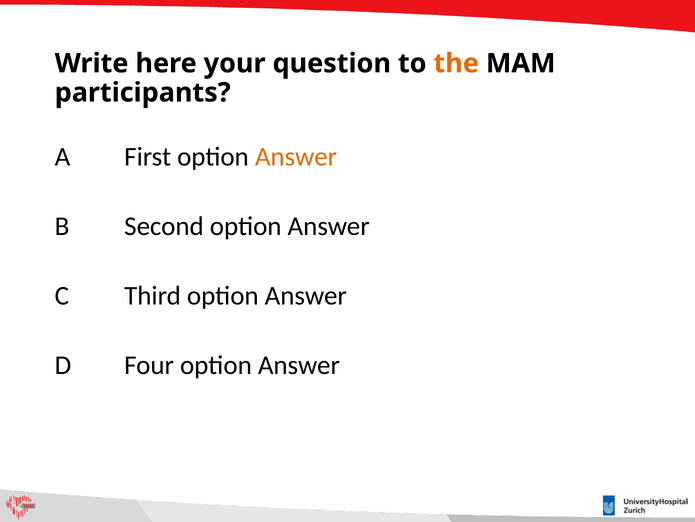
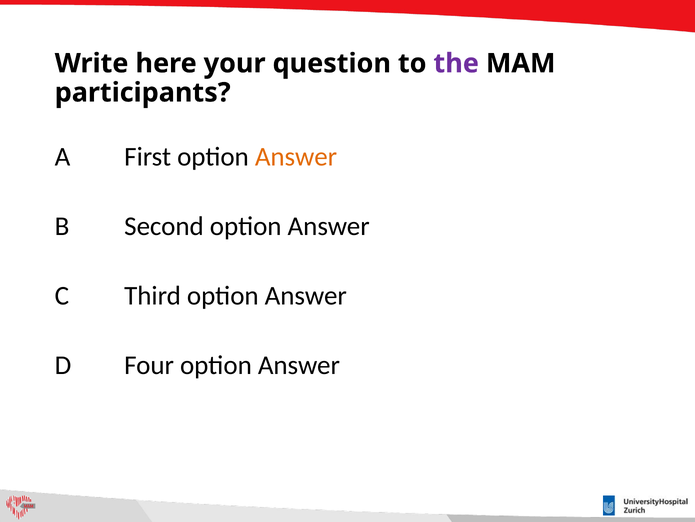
the colour: orange -> purple (456, 63)
